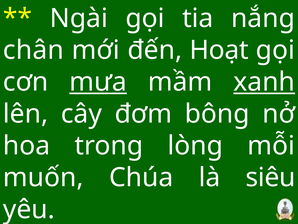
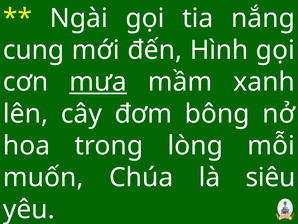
chân: chân -> cung (34, 50)
Hoạt: Hoạt -> Hình (219, 50)
xanh underline: present -> none (264, 82)
